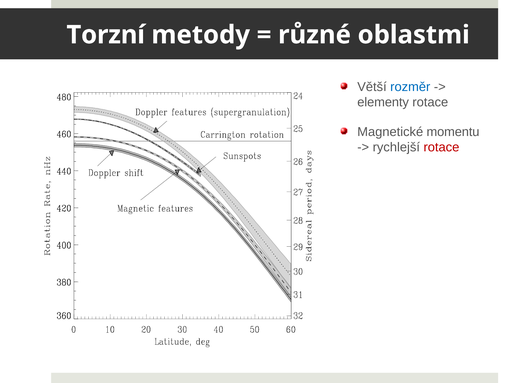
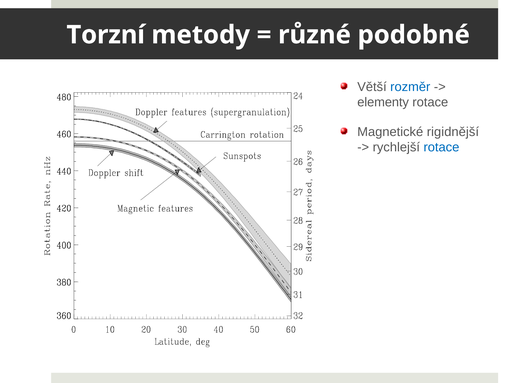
oblastmi: oblastmi -> podobné (414, 35)
momentu: momentu -> rigidnější (453, 132)
rotace colour: red -> blue (441, 147)
